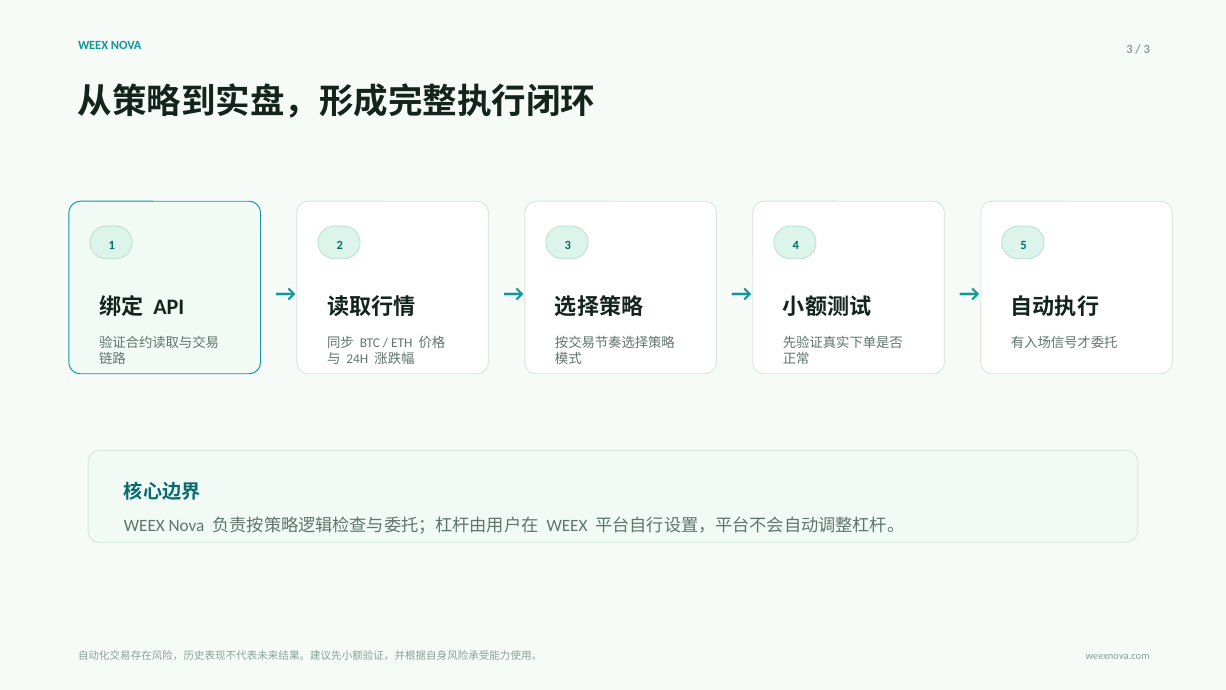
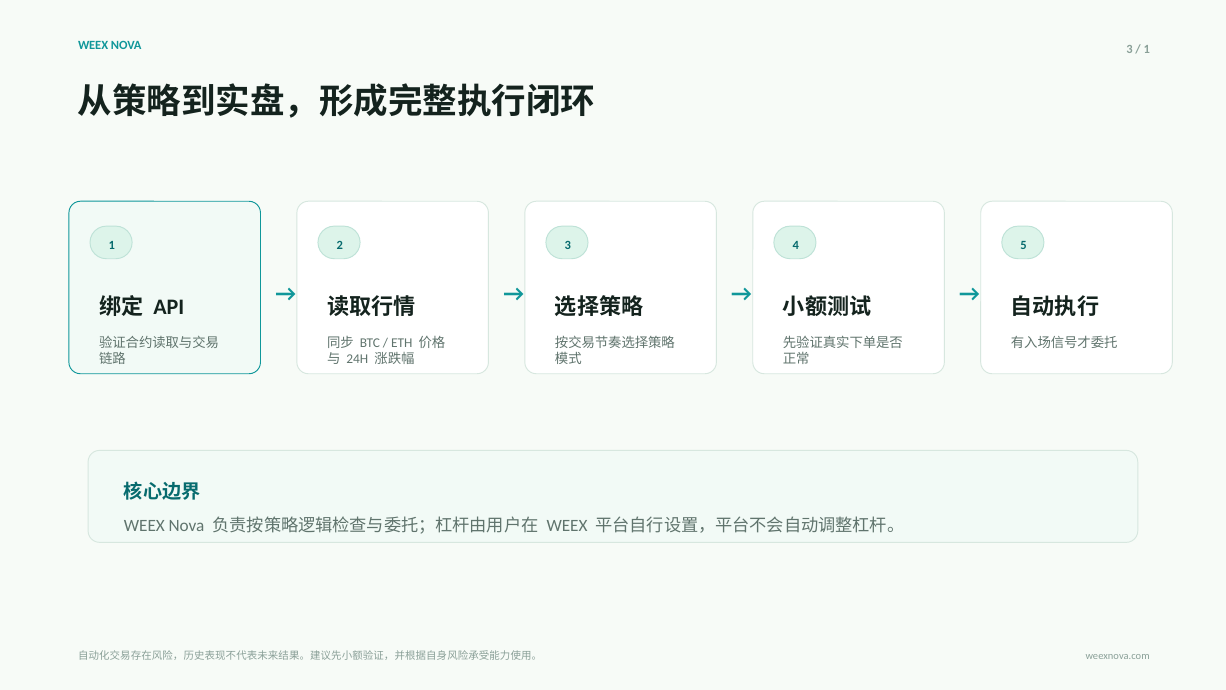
3: 3 -> 1 (1147, 49)
